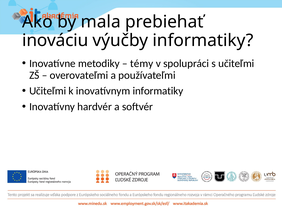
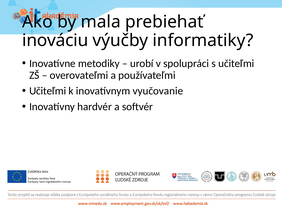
témy: témy -> urobí (142, 64)
inovatívnym informatiky: informatiky -> vyučovanie (158, 91)
